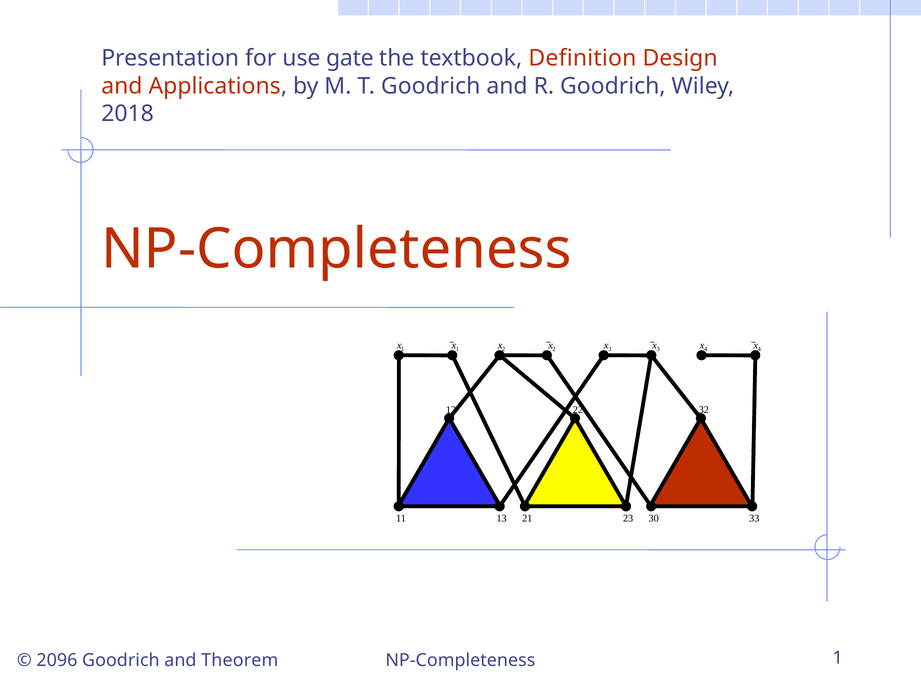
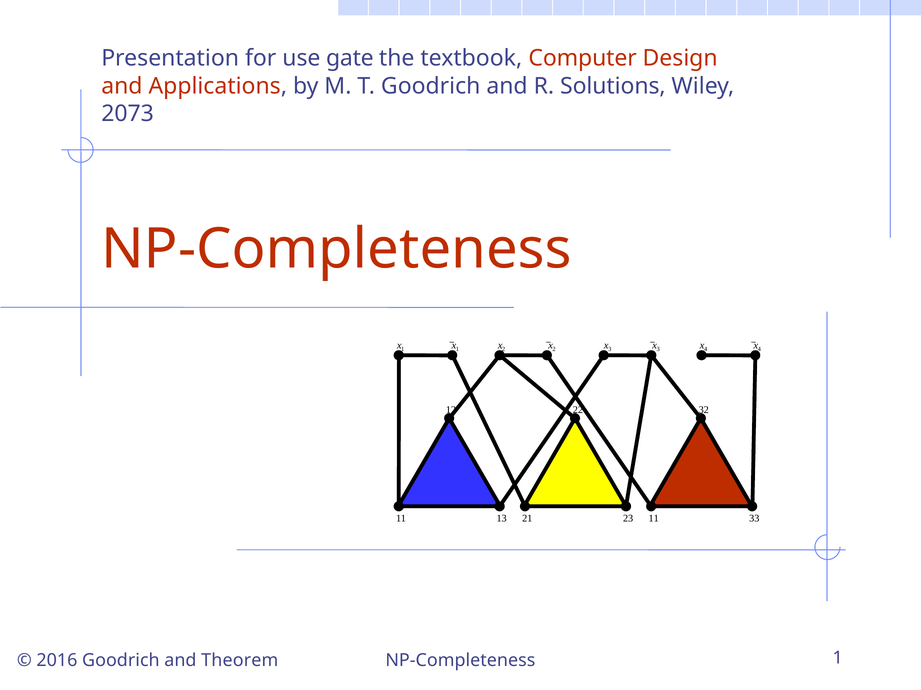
Definition: Definition -> Computer (583, 58)
R Goodrich: Goodrich -> Solutions (613, 86)
2018: 2018 -> 2073 (128, 114)
23 30: 30 -> 11 (654, 519)
2096: 2096 -> 2016 (57, 661)
